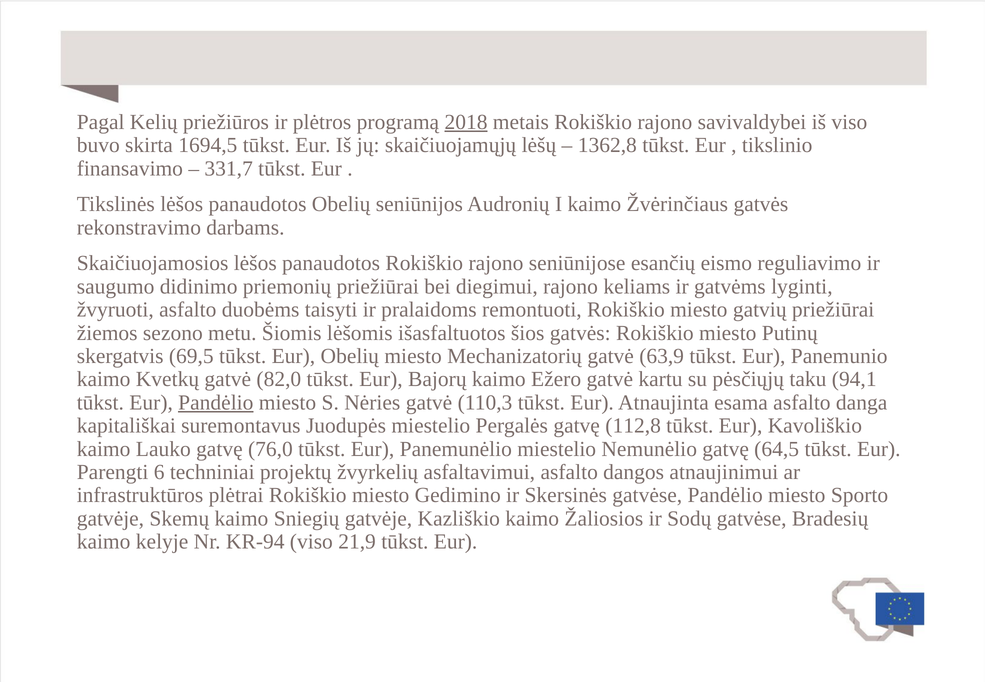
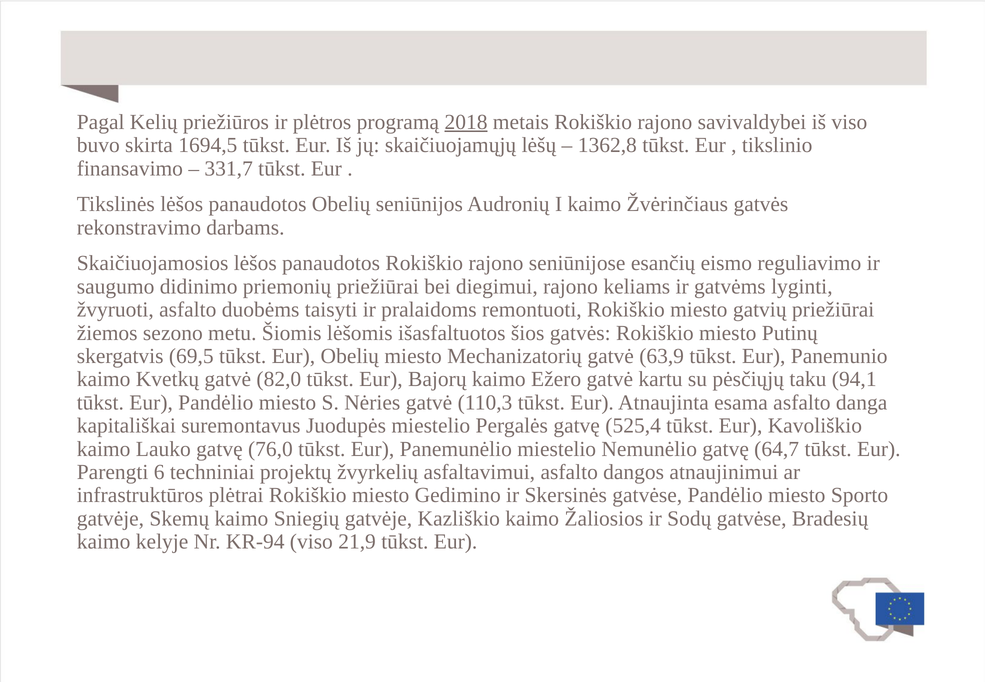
Pandėlio underline: present -> none (216, 402)
112,8: 112,8 -> 525,4 (633, 426)
64,5: 64,5 -> 64,7 (777, 449)
